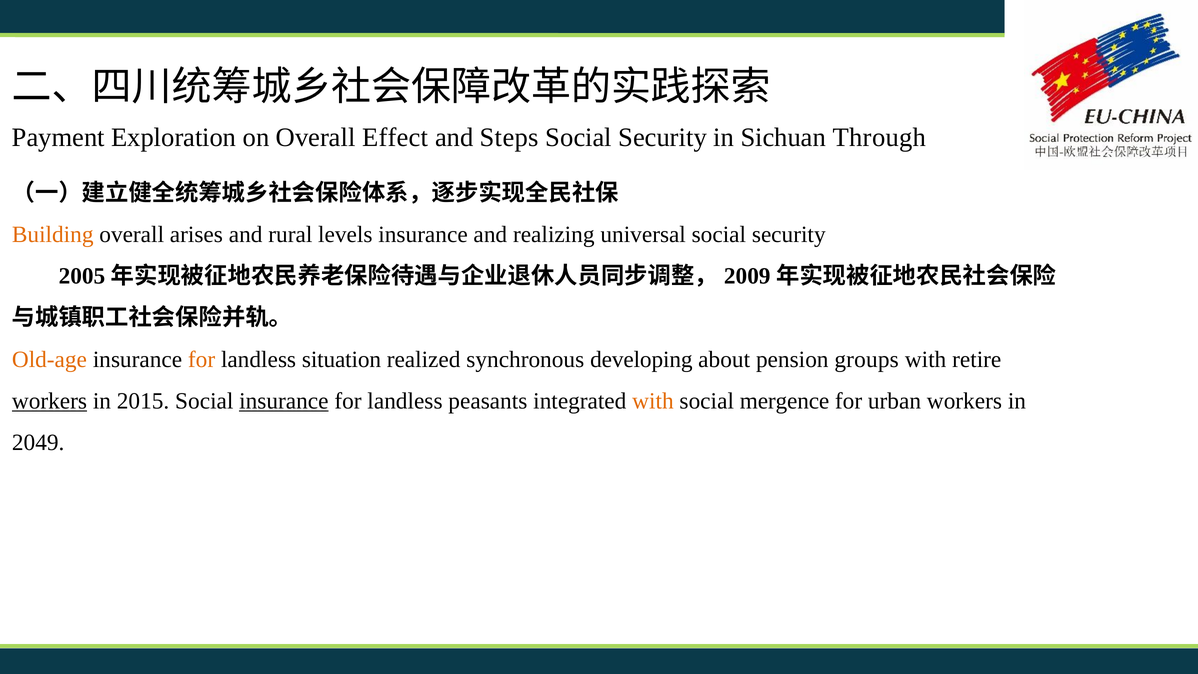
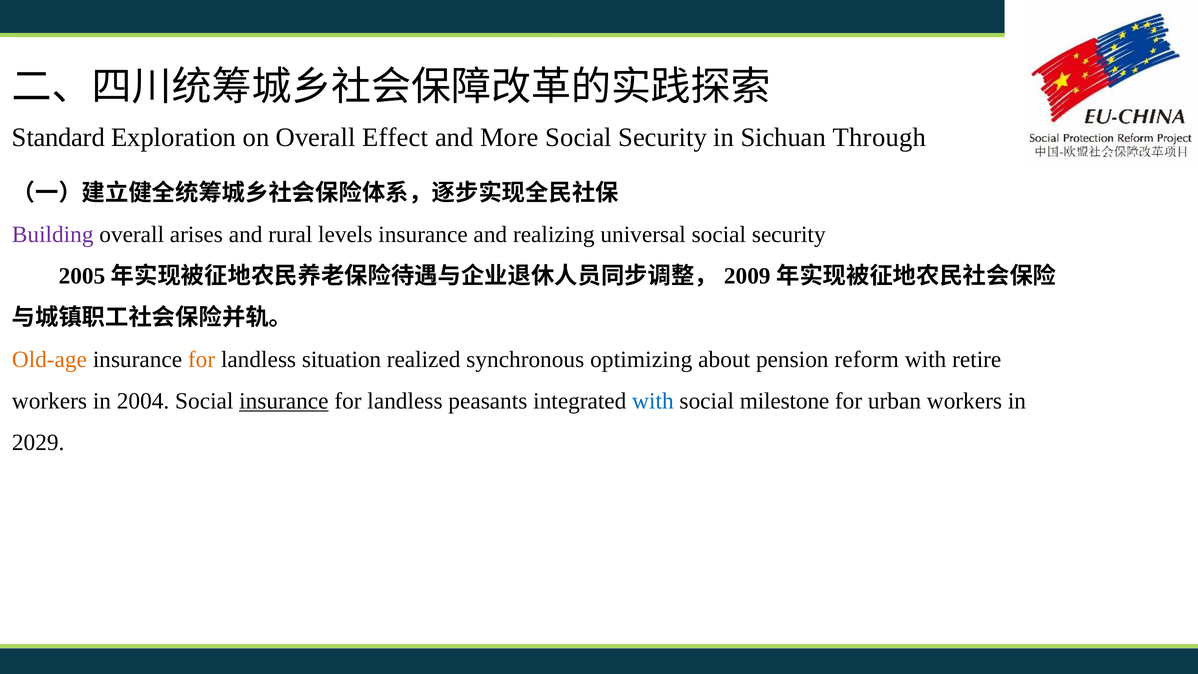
Payment: Payment -> Standard (58, 138)
Steps: Steps -> More (509, 138)
Building colour: orange -> purple (53, 235)
developing: developing -> optimizing (641, 359)
groups: groups -> reform (867, 359)
workers underline: present -> none (49, 401)
2015: 2015 -> 2004 (143, 401)
with colour: orange -> blue (653, 401)
mergence: mergence -> milestone (785, 401)
2049: 2049 -> 2029 (38, 443)
